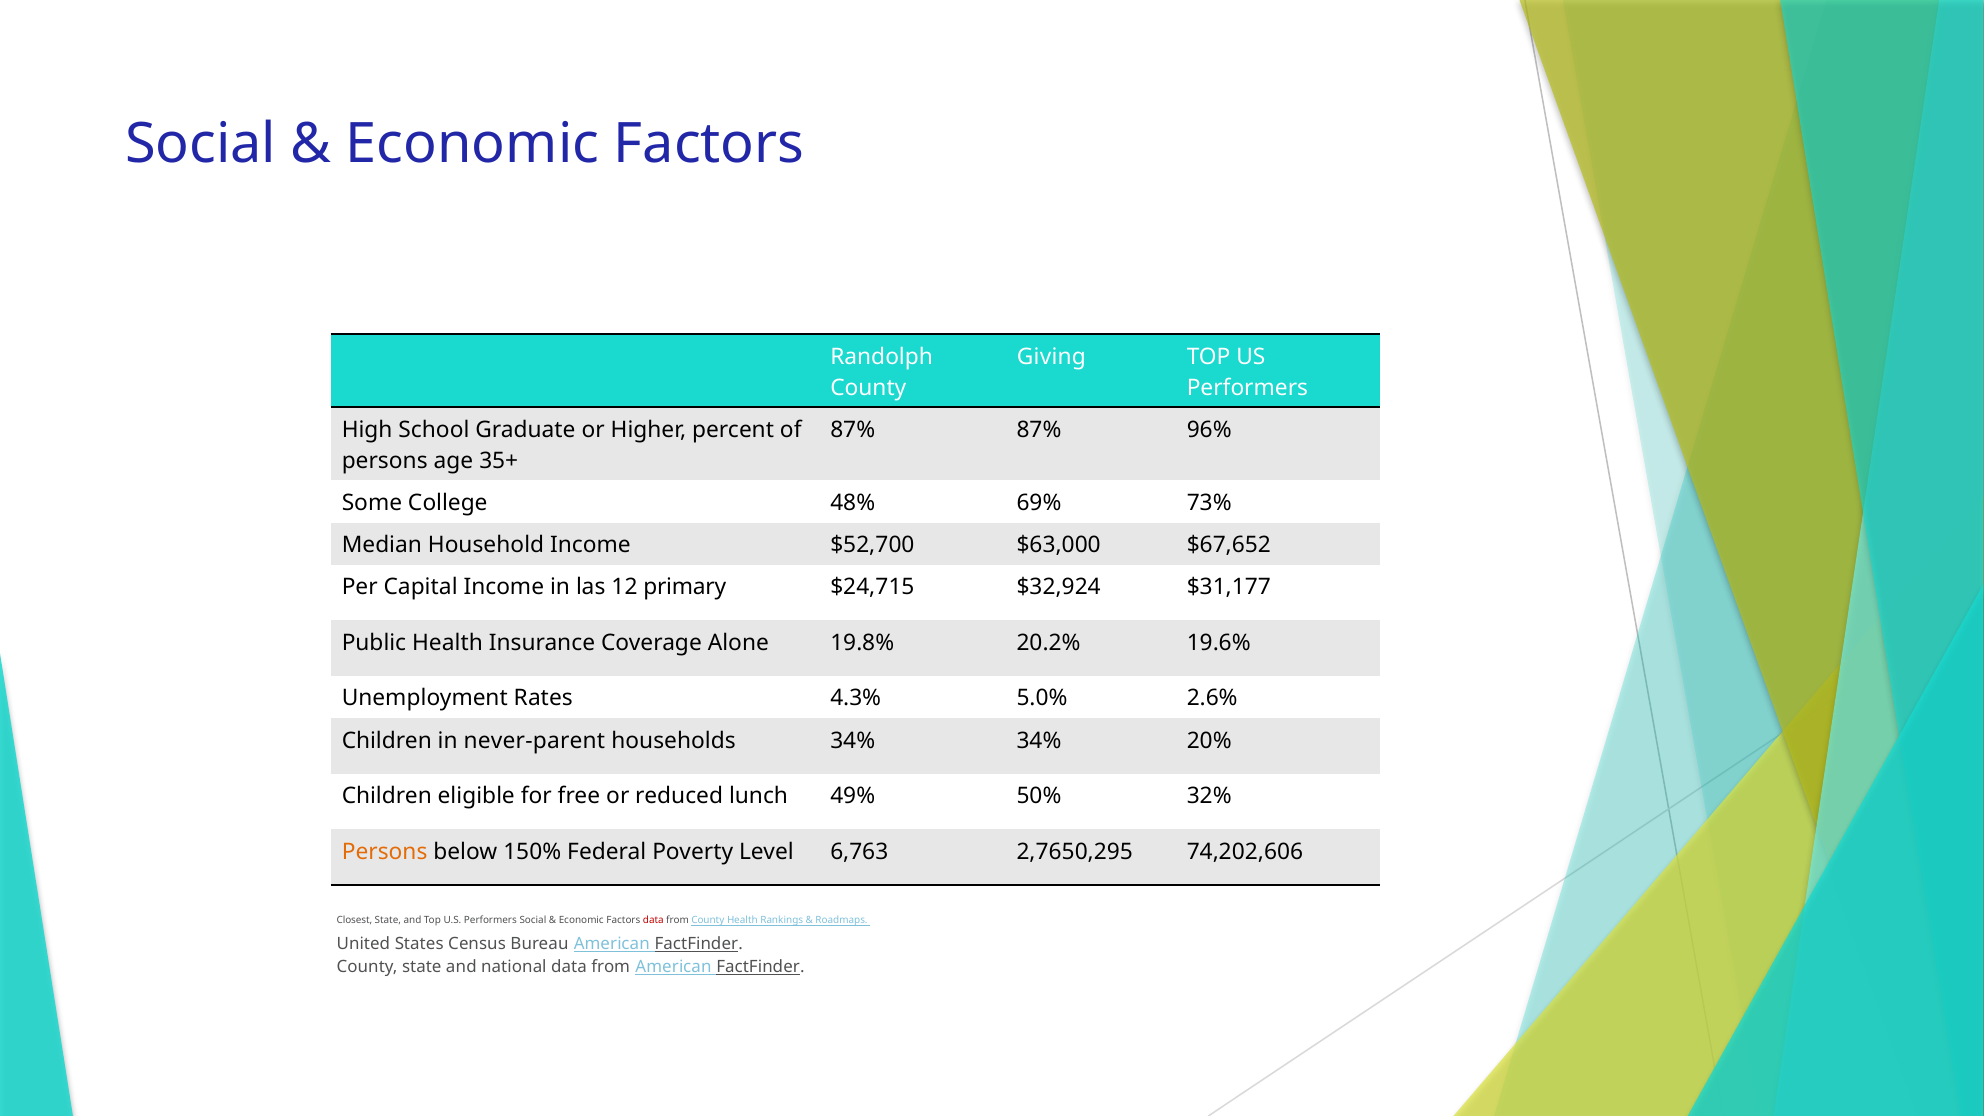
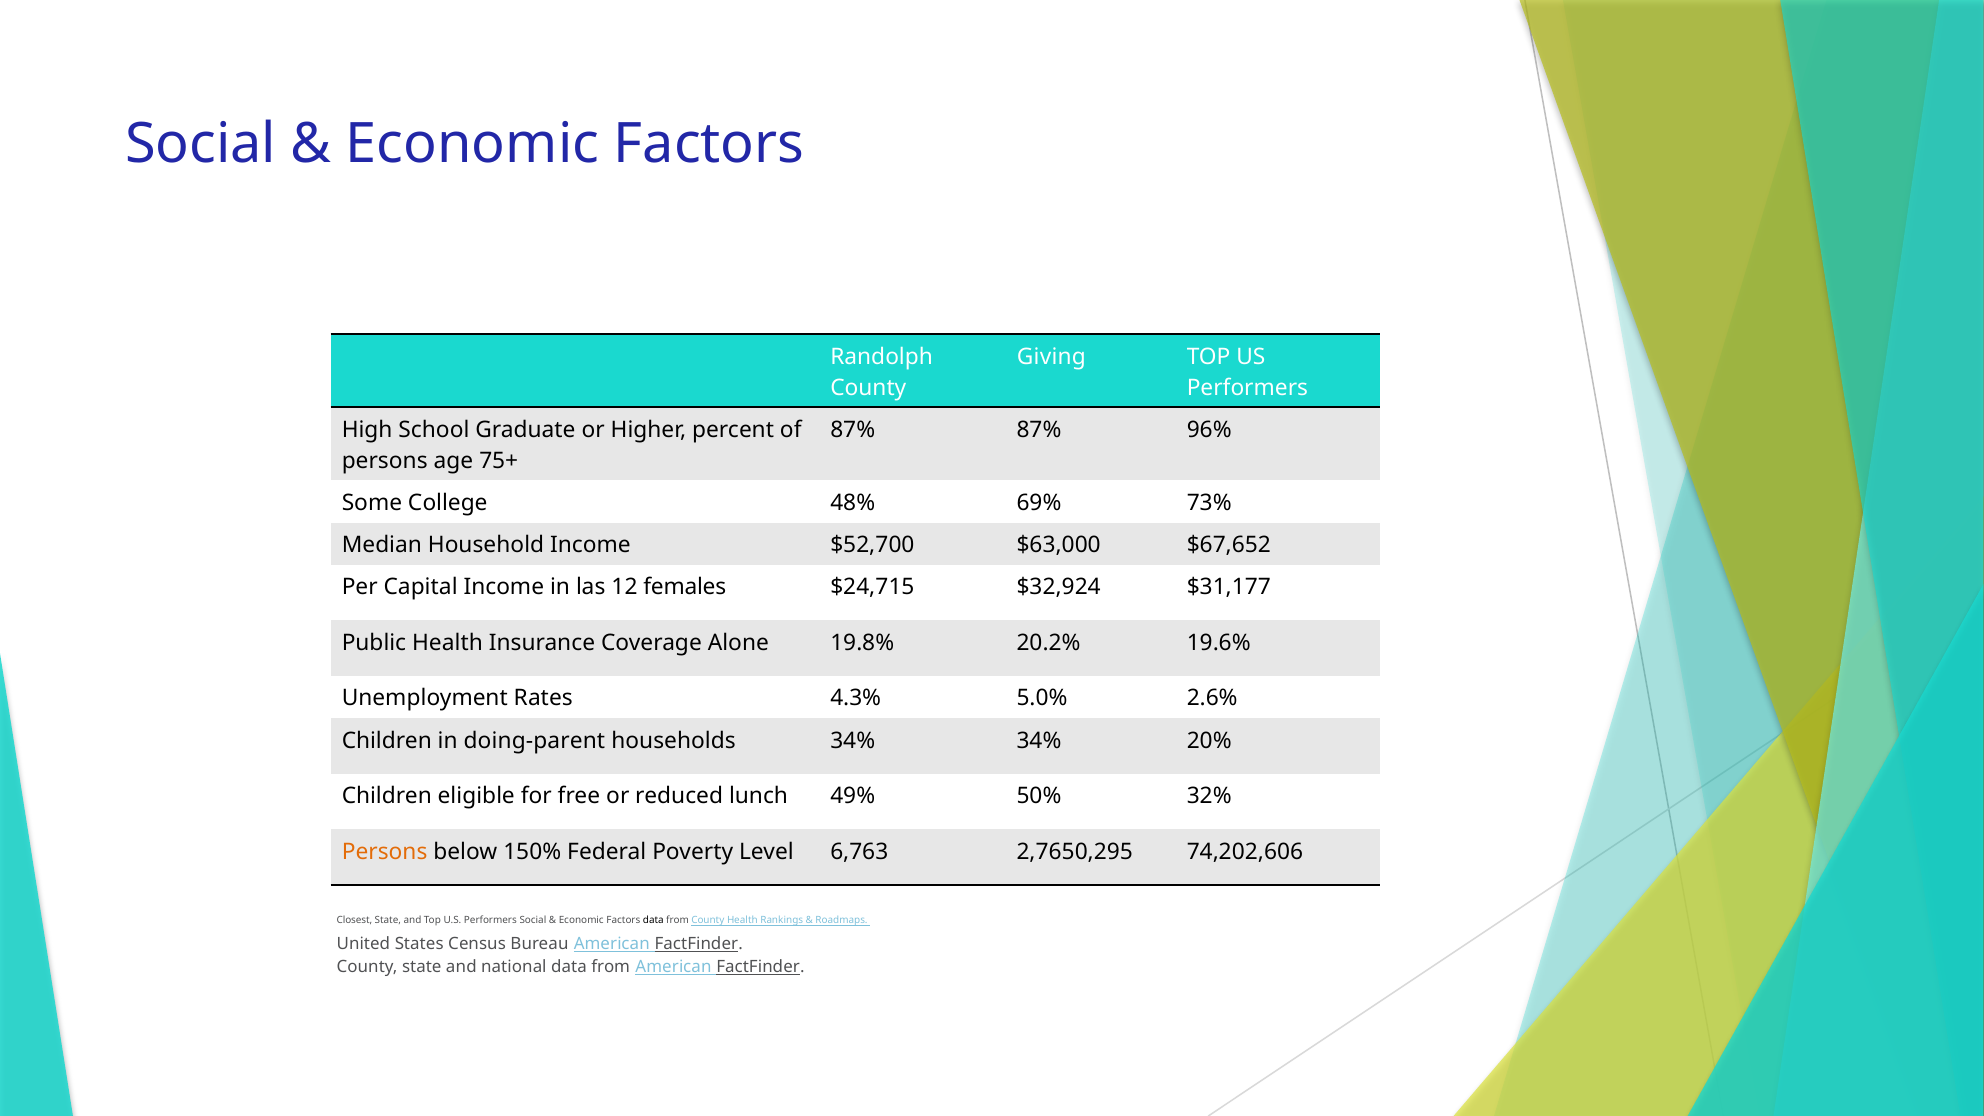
35+: 35+ -> 75+ (499, 461)
primary: primary -> females (685, 587)
never-parent: never-parent -> doing-parent (534, 741)
data colour: red -> black (653, 920)
